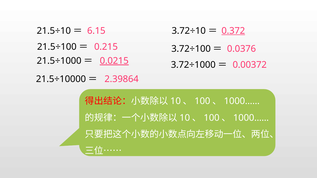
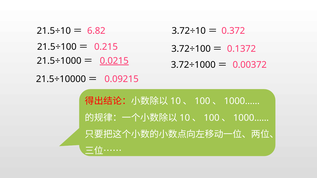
6.15: 6.15 -> 6.82 (96, 31)
0.372 underline: present -> none (233, 31)
0.0376: 0.0376 -> 0.1372 (241, 49)
2.39864: 2.39864 -> 0.09215 (122, 79)
